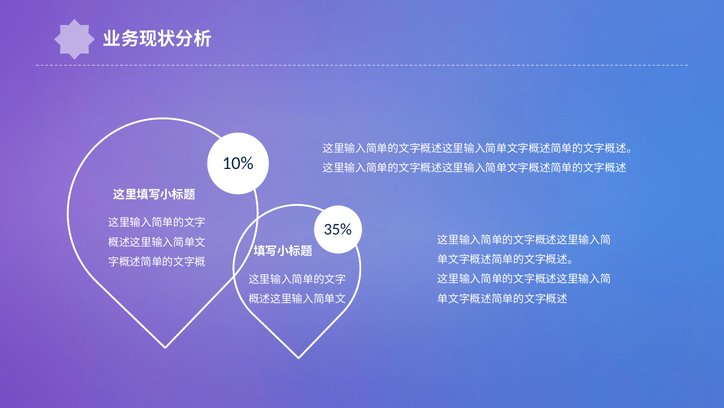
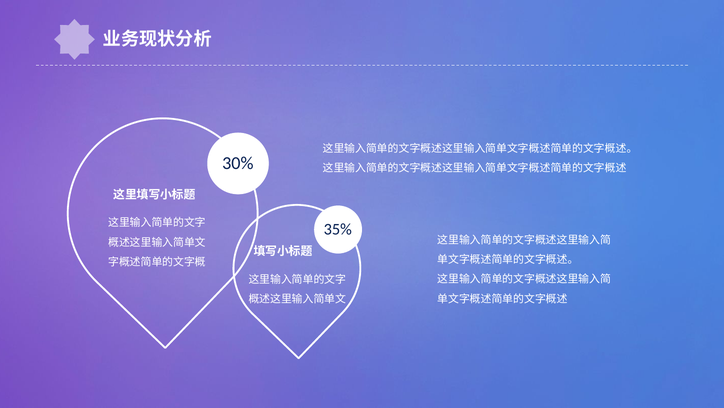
10%: 10% -> 30% (238, 163)
